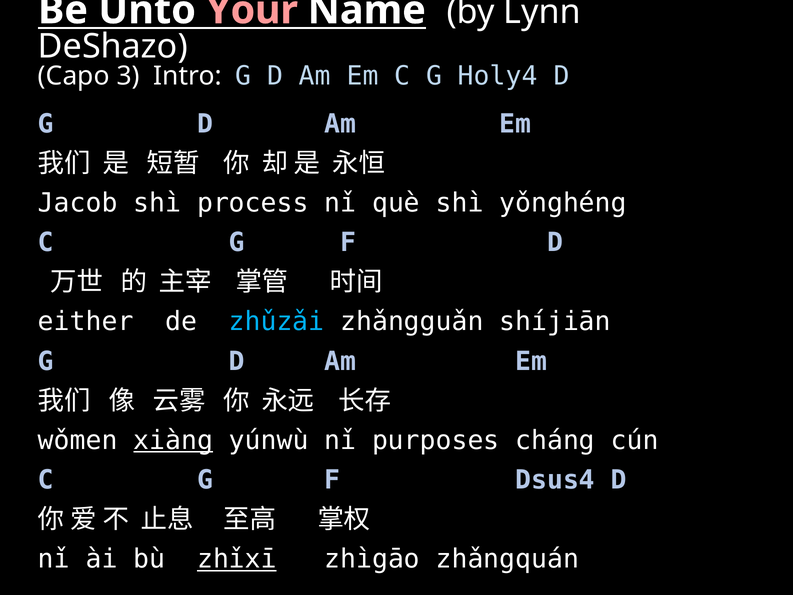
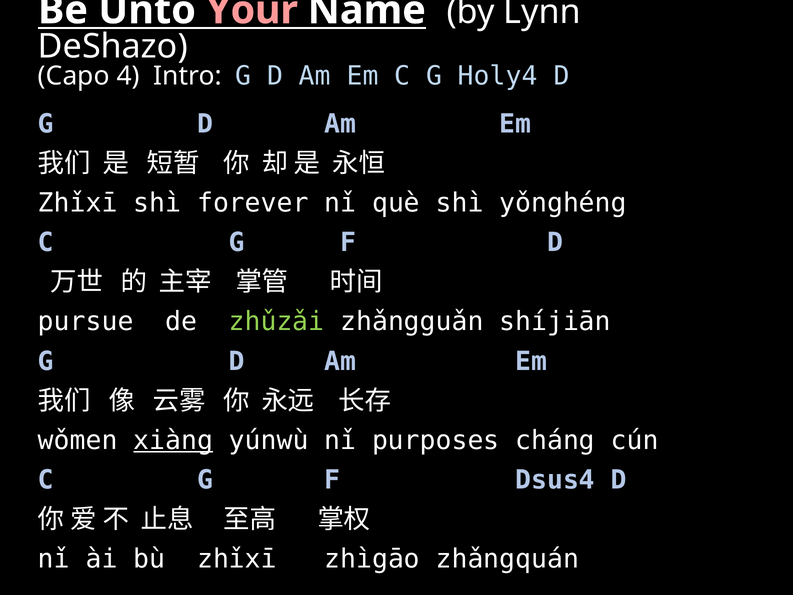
3: 3 -> 4 (128, 76)
Jacob: Jacob -> Zhǐxī (78, 203)
process: process -> forever (253, 203)
either: either -> pursue (86, 322)
zhǔzǎi colour: light blue -> light green (277, 322)
zhǐxī underline: present -> none (237, 559)
